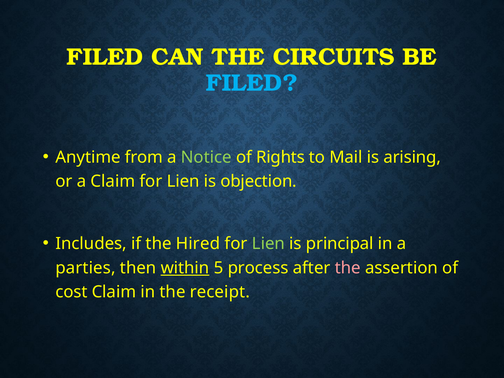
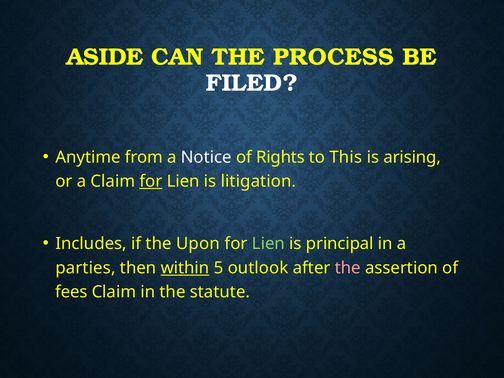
FILED: FILED -> ASIDE (105, 57)
CIRCUITS: CIRCUITS -> PROCESS (334, 57)
FILED colour: light blue -> white (252, 83)
Notice colour: light green -> white (206, 157)
Mail: Mail -> This (346, 157)
for underline: none -> present (151, 181)
objection: objection -> litigation (258, 181)
Hired: Hired -> Upon (198, 244)
process: process -> outlook (258, 268)
cost: cost -> fees (71, 292)
receipt: receipt -> statute (220, 292)
